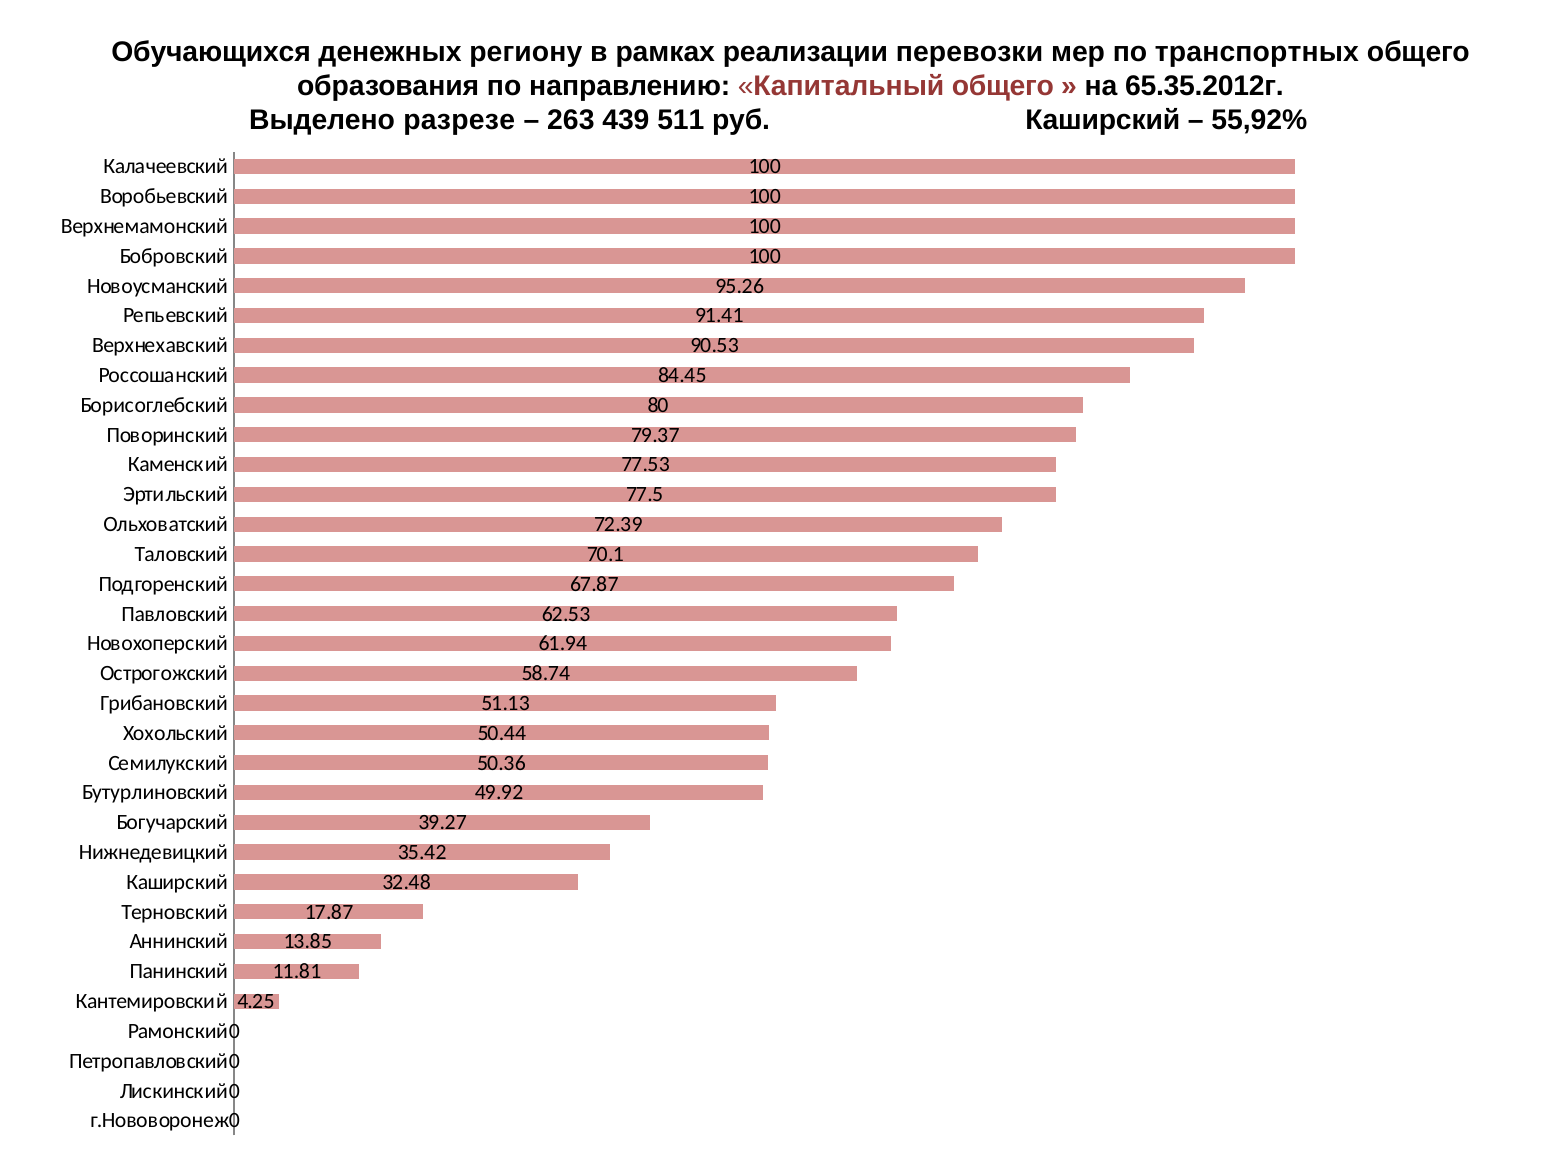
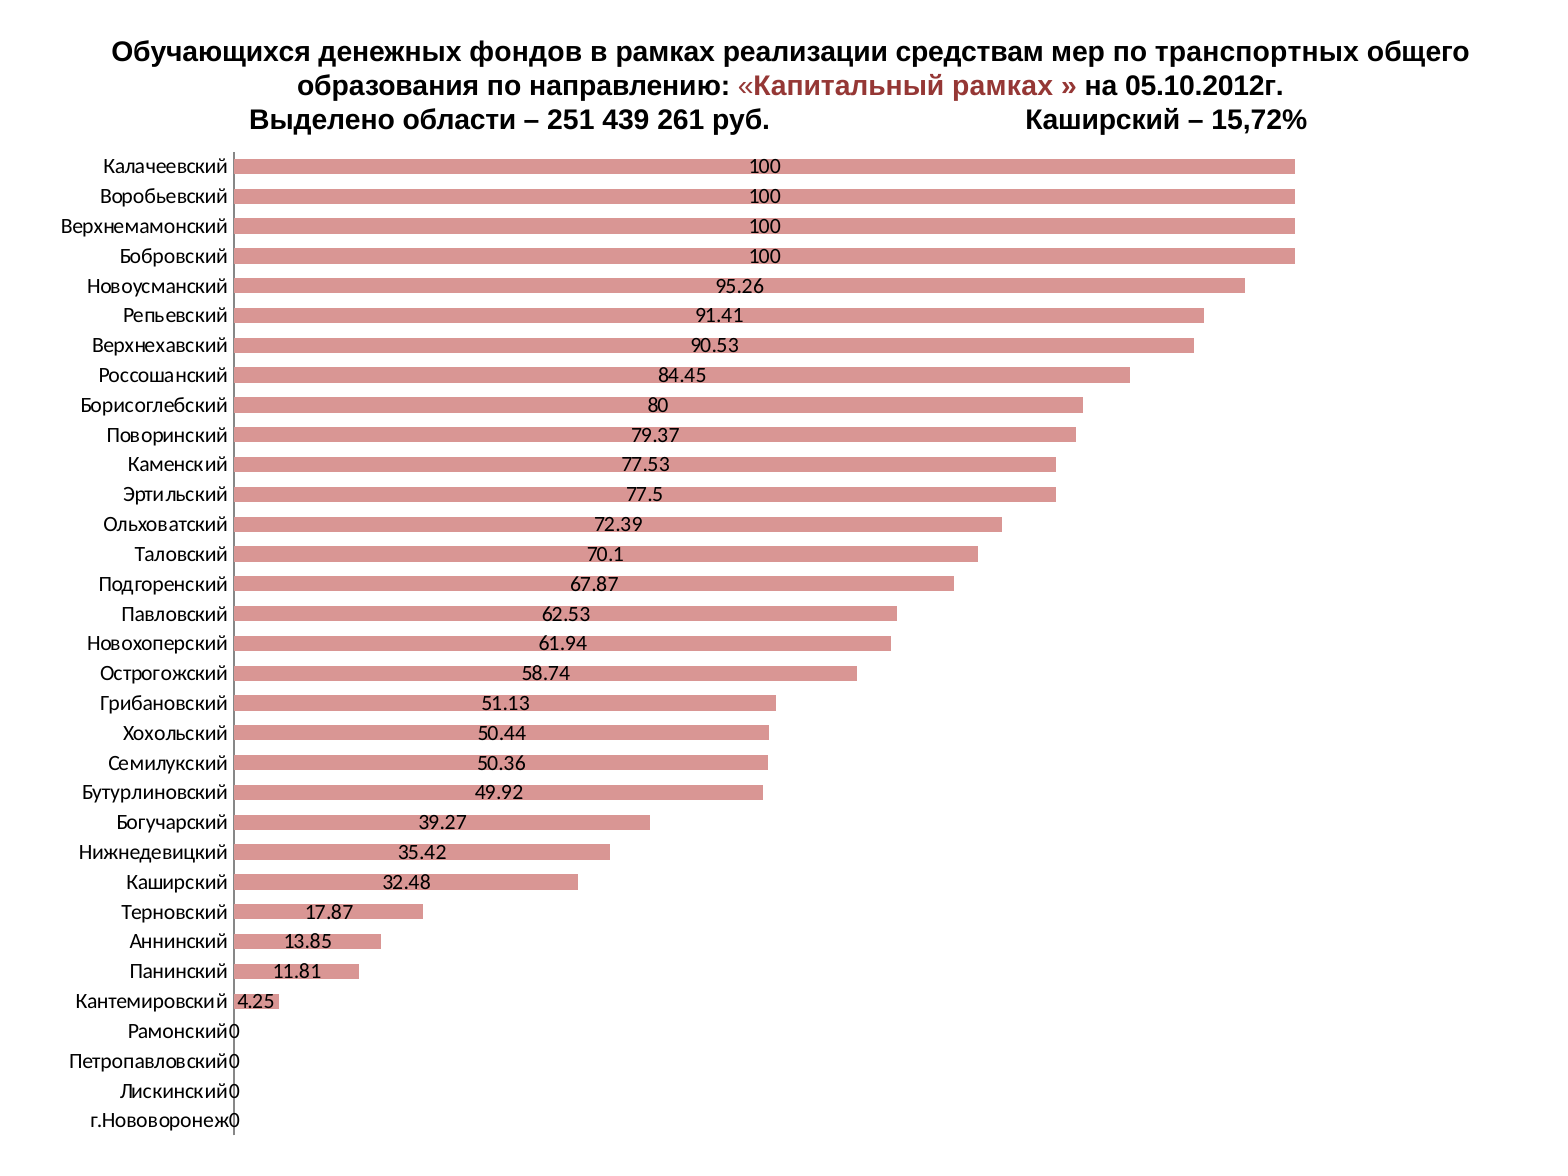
региону: региону -> фондов (526, 52)
перевозки: перевозки -> средствам (970, 52)
Капитальный общего: общего -> рамках (1003, 86)
65.35.2012г: 65.35.2012г -> 05.10.2012г (1204, 86)
разрезе: разрезе -> области (459, 120)
263: 263 -> 251 (571, 120)
511: 511 -> 261 (681, 120)
55,92%: 55,92% -> 15,72% (1259, 120)
